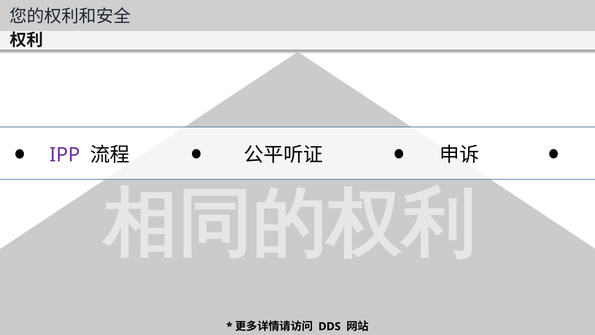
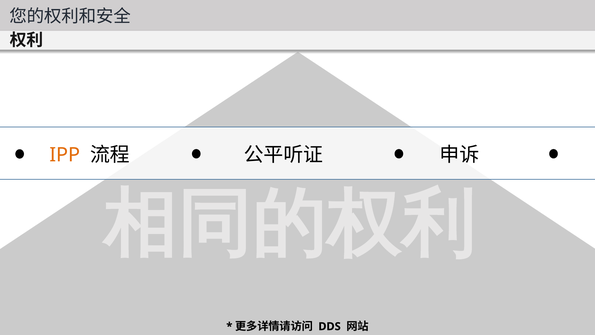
IPP colour: purple -> orange (65, 155)
